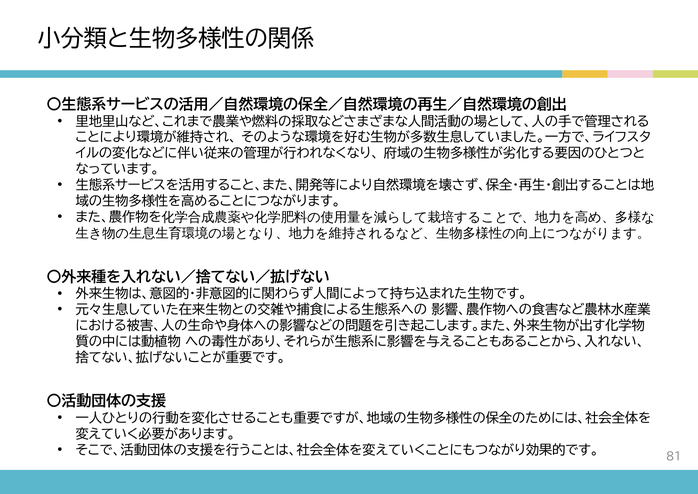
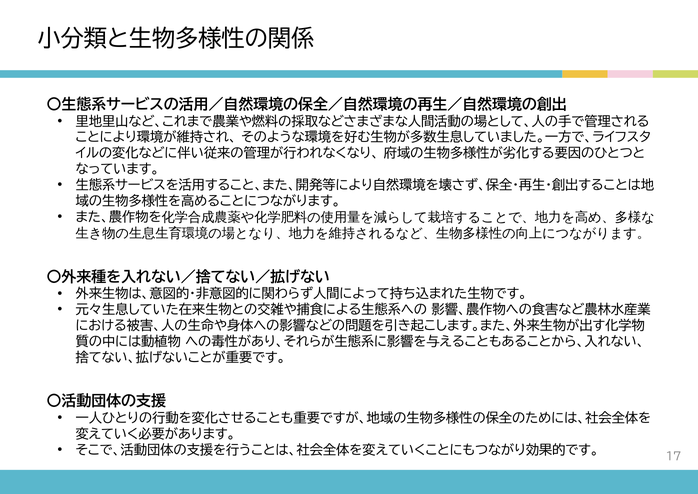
81: 81 -> 17 (674, 456)
